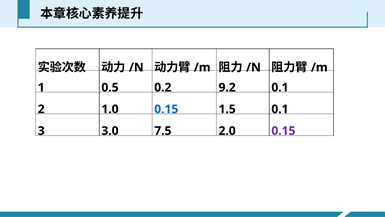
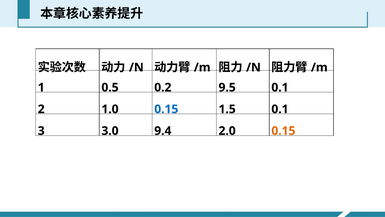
9.2: 9.2 -> 9.5 (227, 87)
7.5: 7.5 -> 9.4 (163, 131)
0.15 colour: purple -> orange (283, 131)
